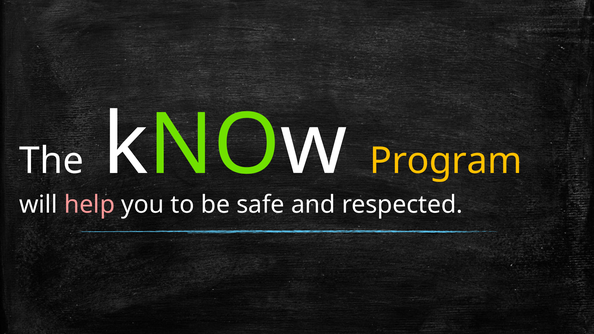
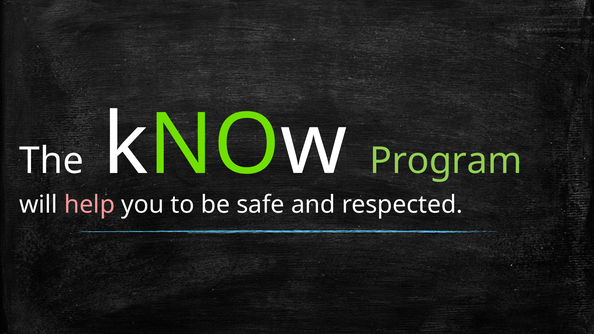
Program colour: yellow -> light green (446, 161)
